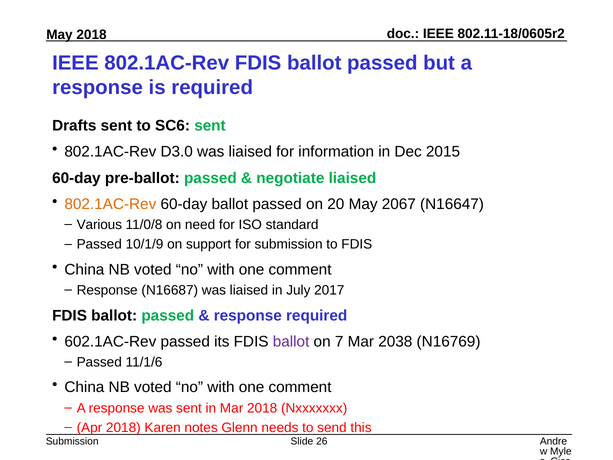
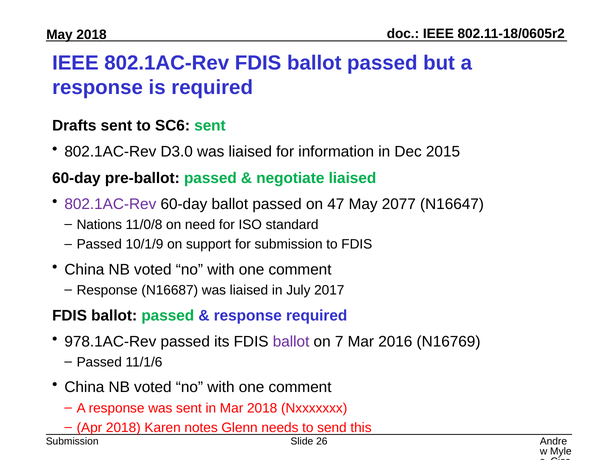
802.1AC-Rev colour: orange -> purple (110, 204)
20: 20 -> 47 (336, 204)
2067: 2067 -> 2077 (399, 204)
Various: Various -> Nations (99, 225)
602.1AC-Rev: 602.1AC-Rev -> 978.1AC-Rev (110, 341)
2038: 2038 -> 2016 (395, 341)
